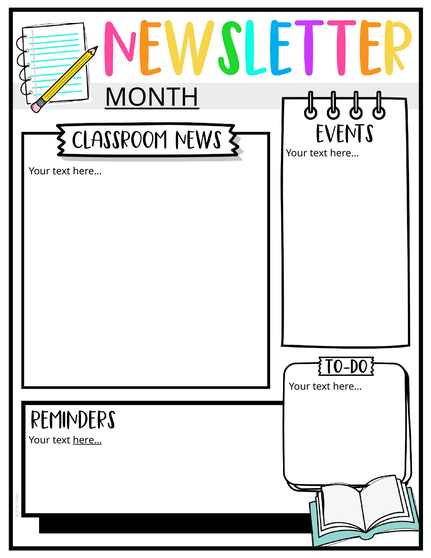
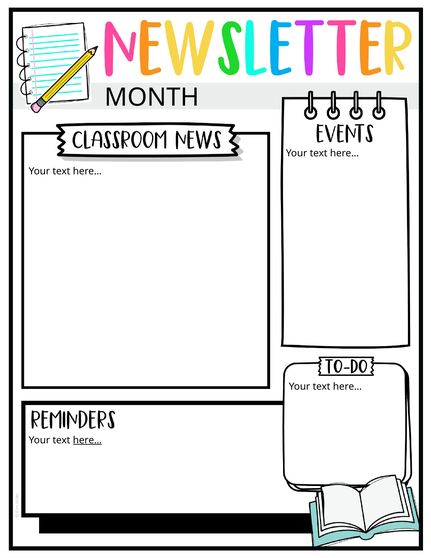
MONTH underline: present -> none (152, 97)
